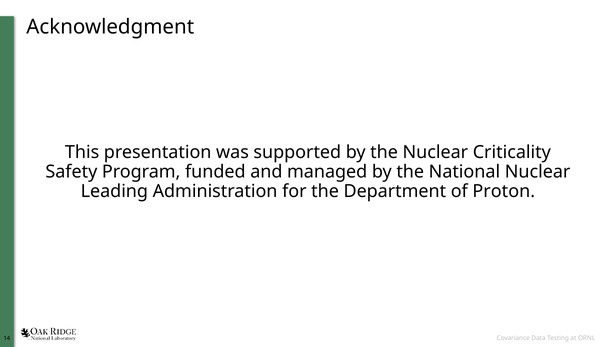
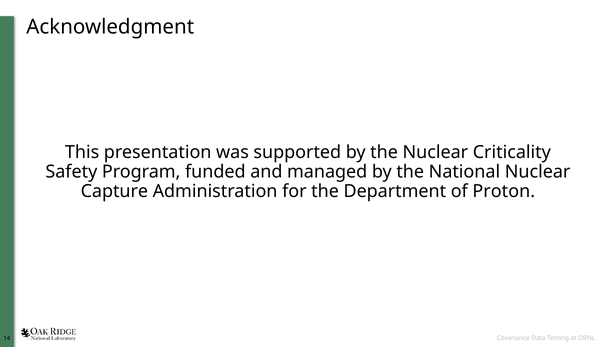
Leading: Leading -> Capture (114, 191)
